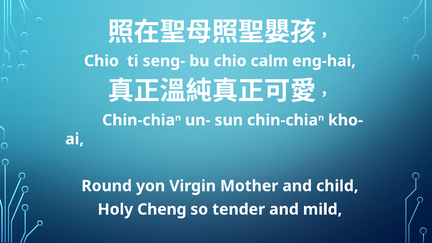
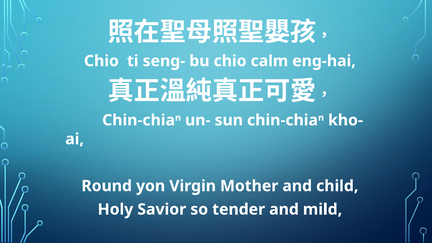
Cheng: Cheng -> Savior (162, 209)
